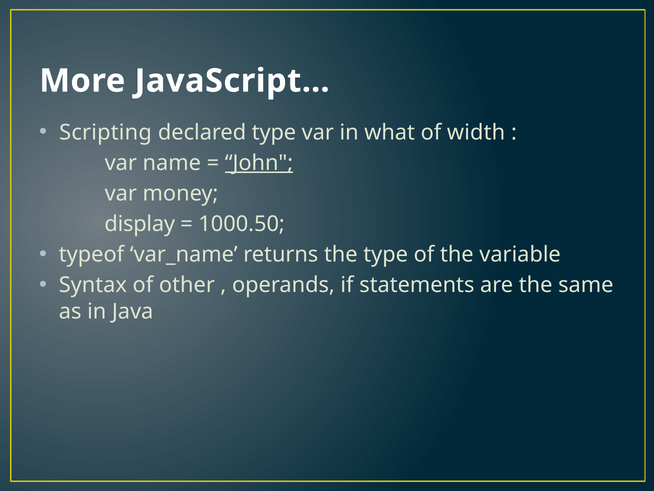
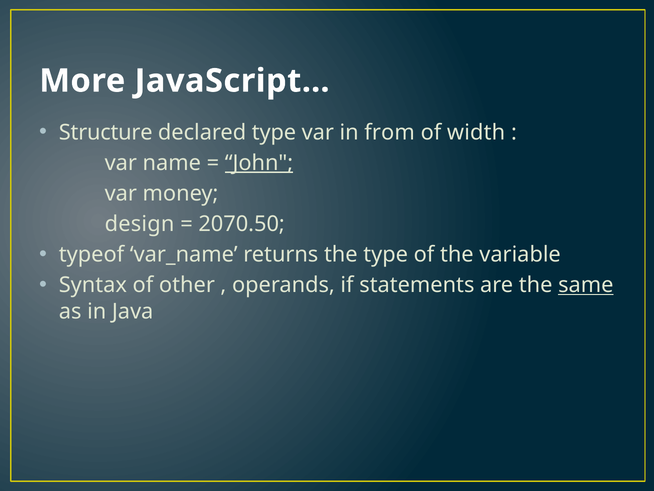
Scripting: Scripting -> Structure (106, 132)
what: what -> from (390, 132)
display: display -> design (140, 224)
1000.50: 1000.50 -> 2070.50 (242, 224)
same underline: none -> present (586, 285)
